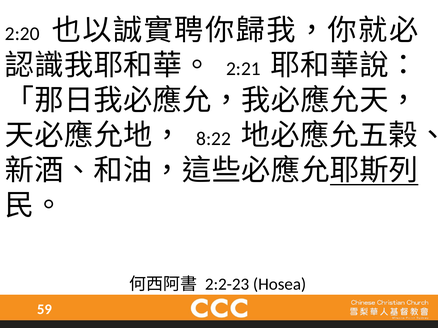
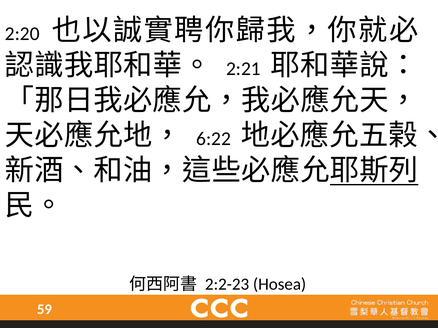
8:22: 8:22 -> 6:22 (214, 139)
